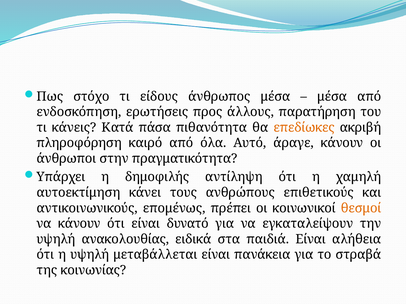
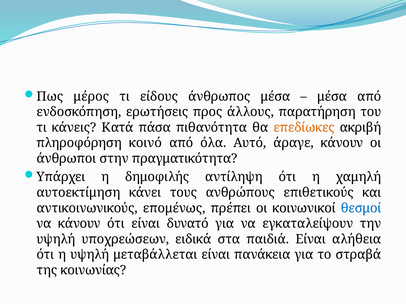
στόχο: στόχο -> μέρος (91, 97)
καιρό: καιρό -> κοινό (145, 143)
θεσμοί colour: orange -> blue (361, 208)
ανακολουθίας: ανακολουθίας -> υποχρεώσεων (125, 240)
